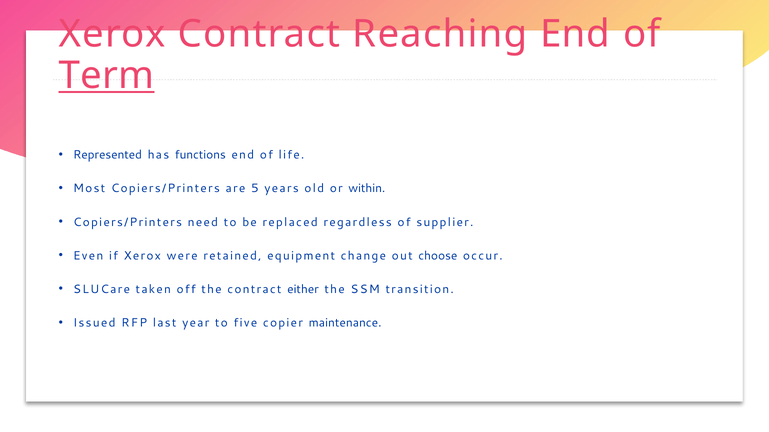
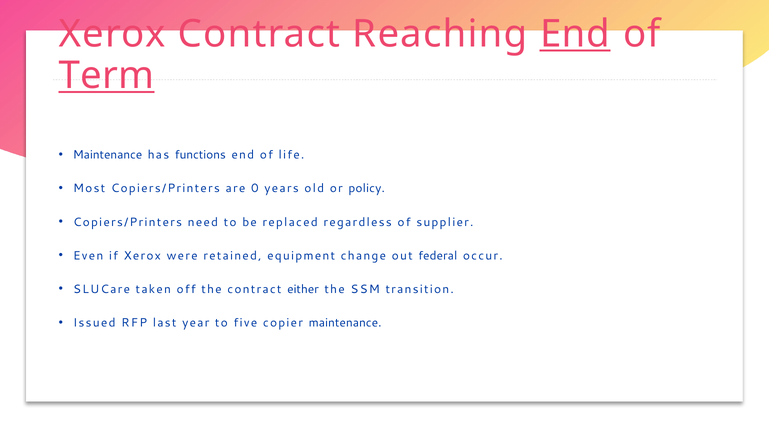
End underline: none -> present (575, 34)
Represented: Represented -> Maintenance (108, 155)
5: 5 -> 0 (255, 189)
within: within -> policy (367, 189)
choose: choose -> federal (438, 256)
